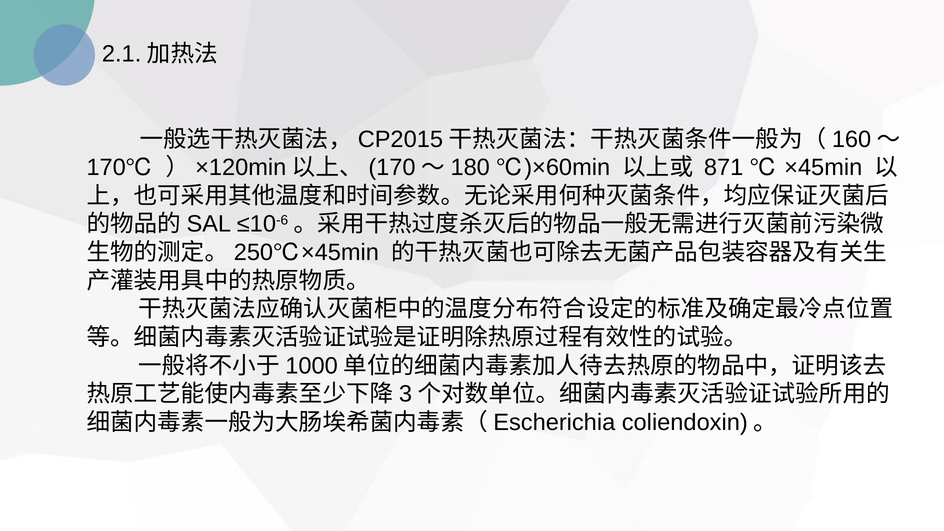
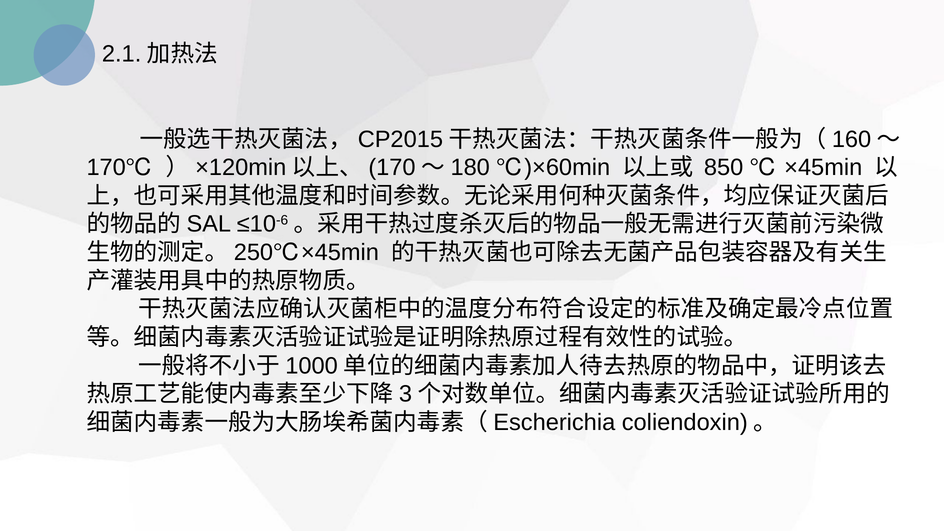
871: 871 -> 850 (724, 168)
